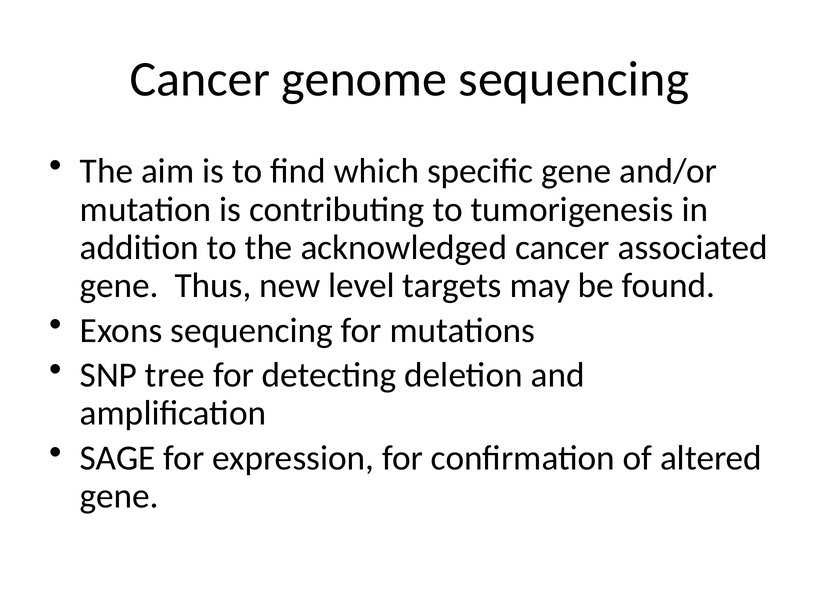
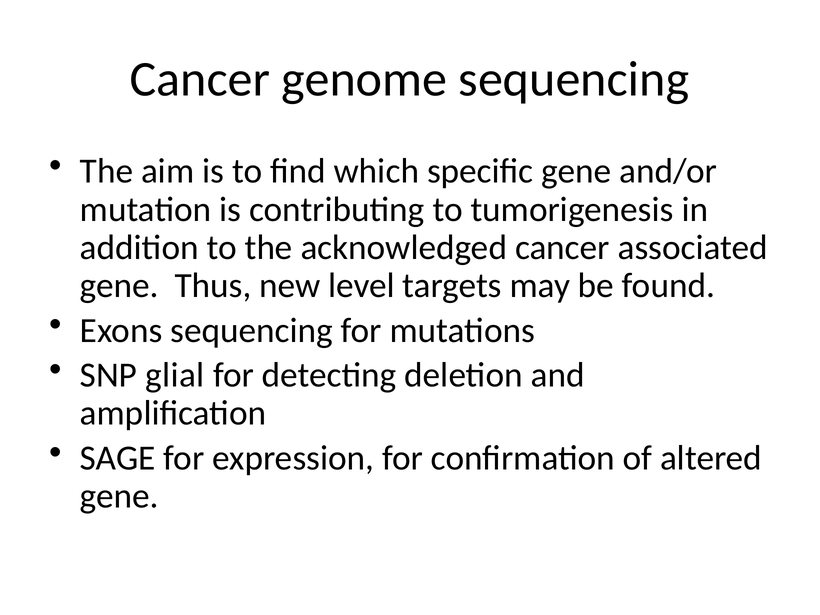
tree: tree -> glial (175, 375)
